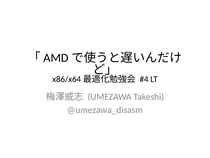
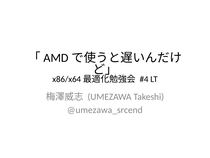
@umezawa_disasm: @umezawa_disasm -> @umezawa_srcend (105, 110)
